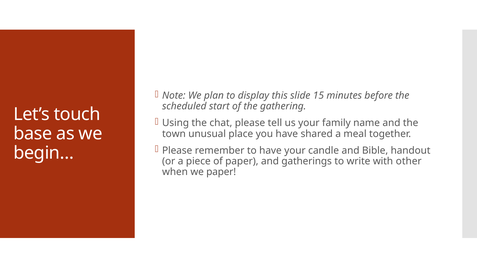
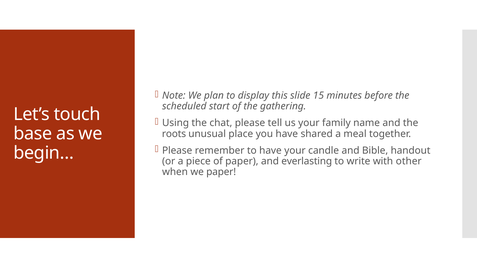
town: town -> roots (174, 134)
gatherings: gatherings -> everlasting (307, 161)
